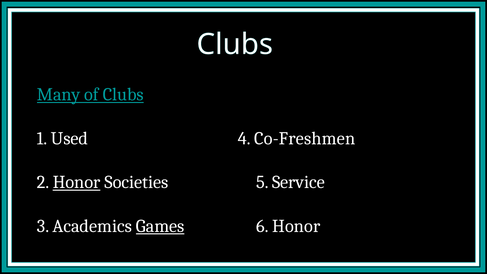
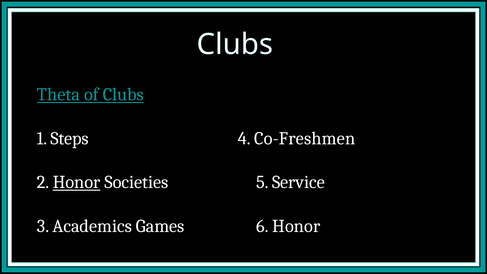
Many: Many -> Theta (59, 95)
Used: Used -> Steps (70, 138)
Games underline: present -> none (160, 226)
